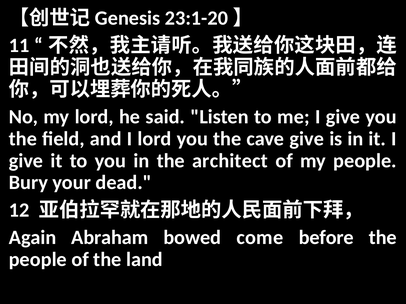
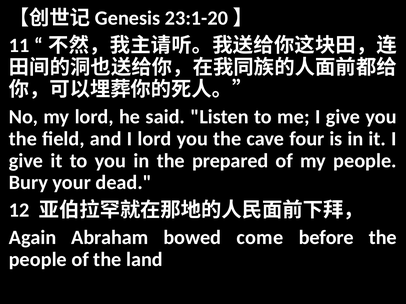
cave give: give -> four (307, 139)
architect: architect -> prepared (230, 161)
